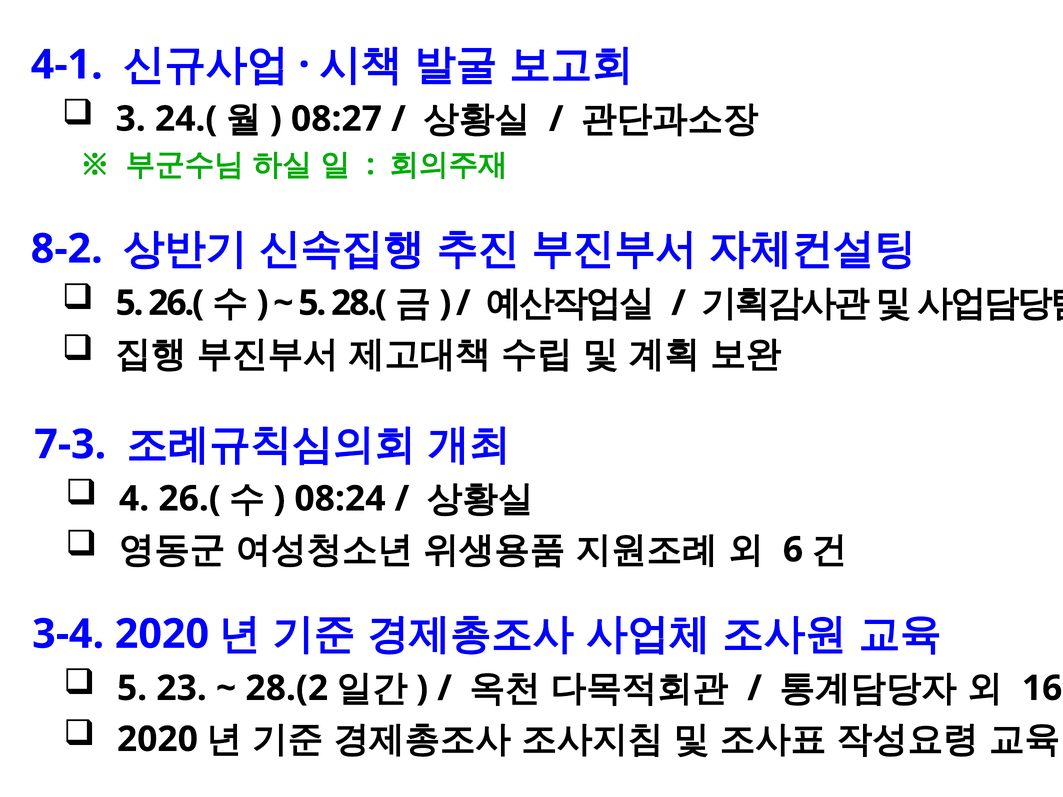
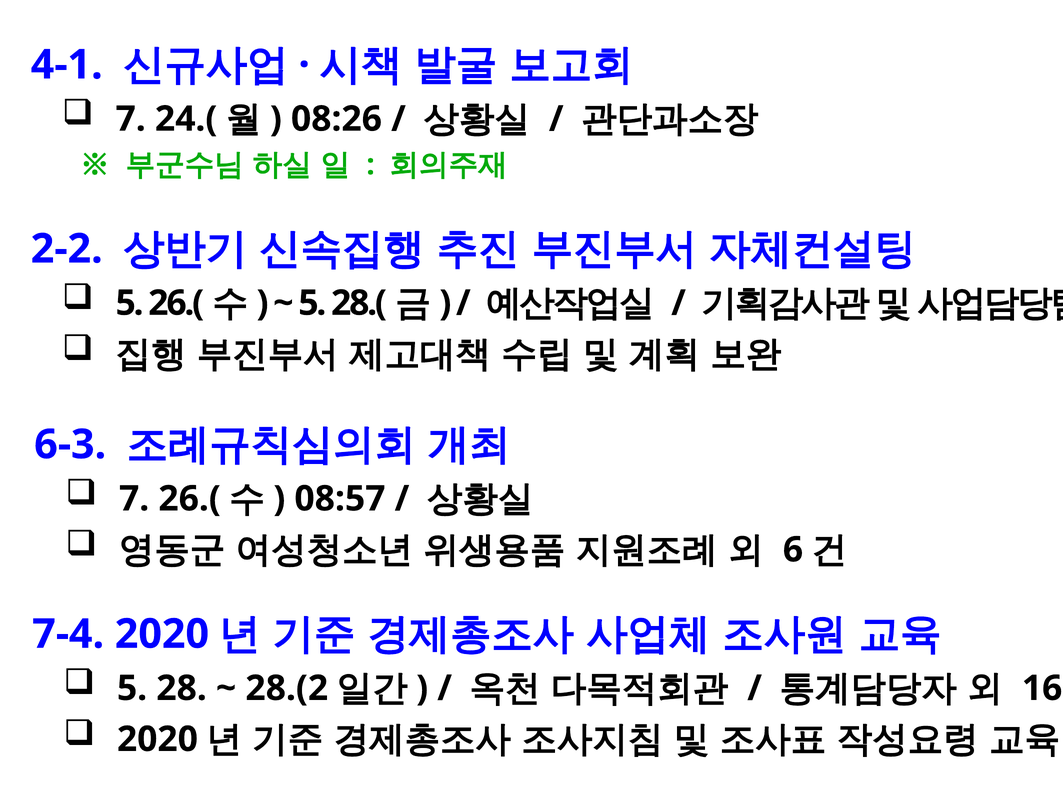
3: 3 -> 7 (131, 119)
08:27: 08:27 -> 08:26 (336, 119)
8-2: 8-2 -> 2-2 (67, 249)
7-3: 7-3 -> 6-3 (70, 445)
4: 4 -> 7 (134, 499)
08:24: 08:24 -> 08:57 (340, 499)
3-4: 3-4 -> 7-4 (68, 634)
23: 23 -> 28 (182, 689)
